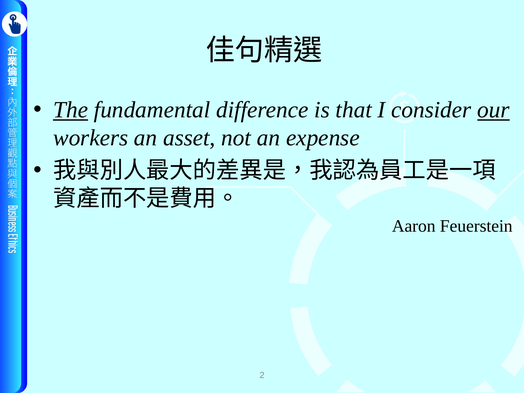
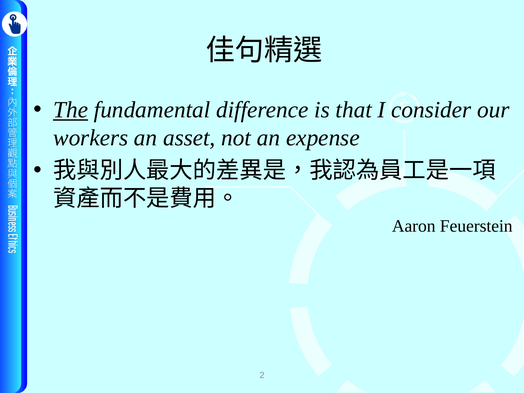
our underline: present -> none (493, 110)
